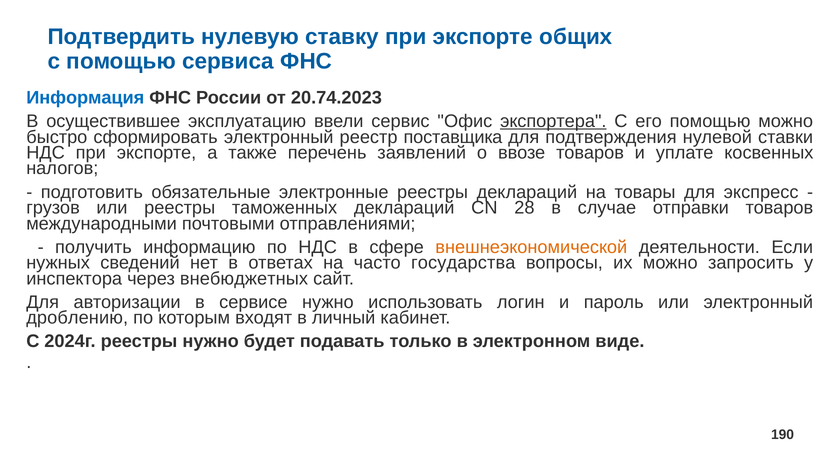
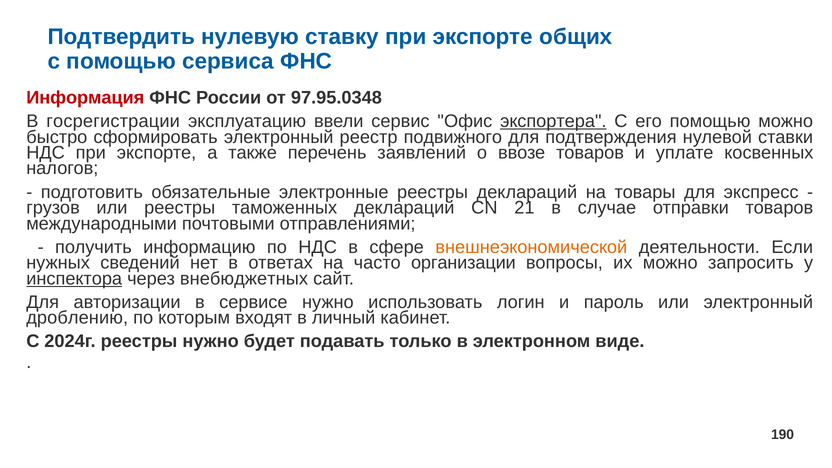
Информация colour: blue -> red (85, 98)
20.74.2023: 20.74.2023 -> 97.95.0348 (336, 98)
осуществившее: осуществившее -> госрегистрации (113, 121)
поставщика: поставщика -> подвижного (453, 137)
28: 28 -> 21 (524, 208)
государства: государства -> организации (463, 263)
инспектора underline: none -> present (74, 278)
